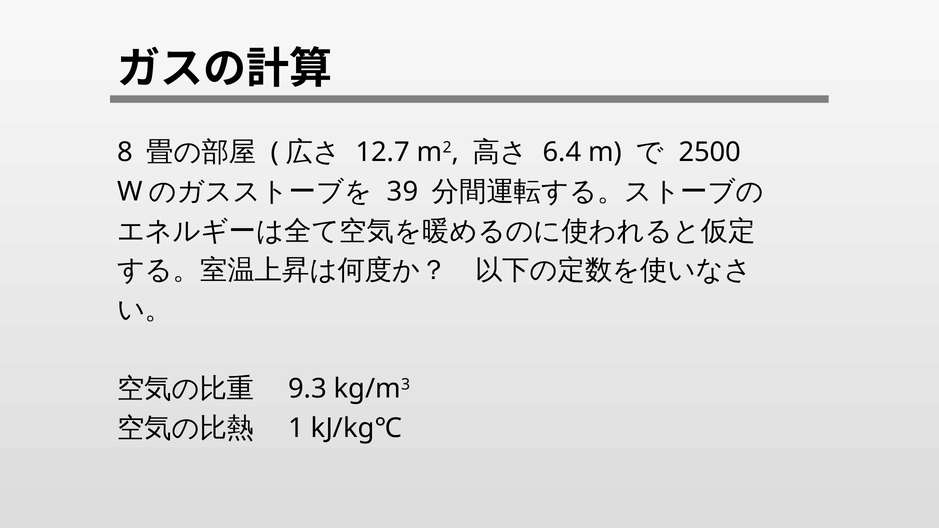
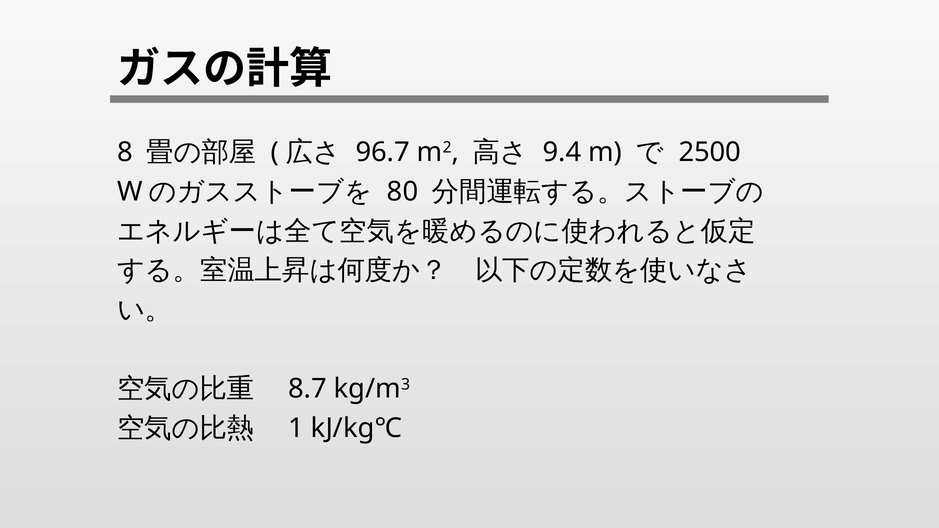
12.7: 12.7 -> 96.7 (383, 152)
6.4: 6.4 -> 9.4 (562, 152)
39: 39 -> 80 (403, 192)
9.3: 9.3 -> 8.7 (308, 389)
